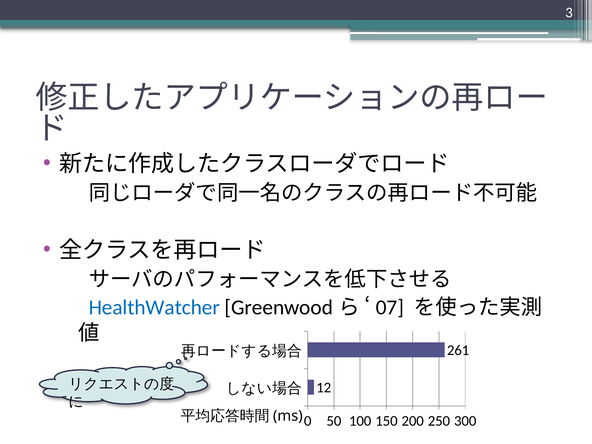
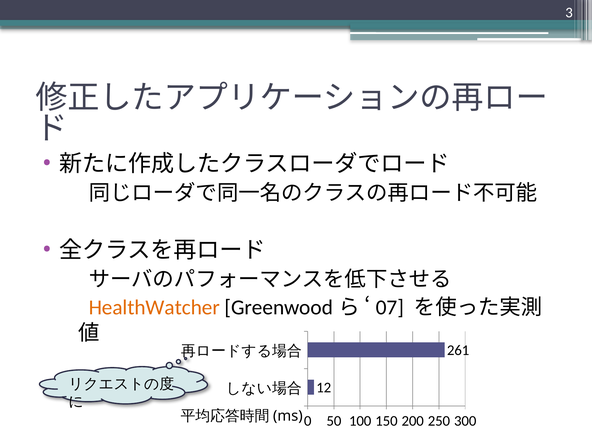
HealthWatcher colour: blue -> orange (154, 307)
